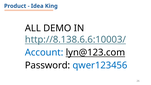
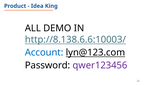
qwer123456 colour: blue -> purple (100, 65)
